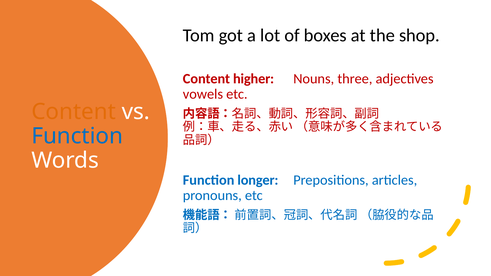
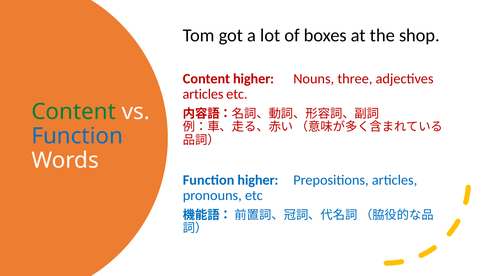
vowels: vowels -> articles (203, 94)
Content colour: orange -> green (74, 112)
Function longer: longer -> higher (258, 180)
